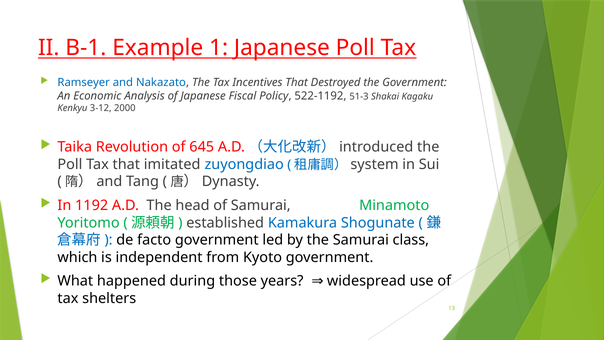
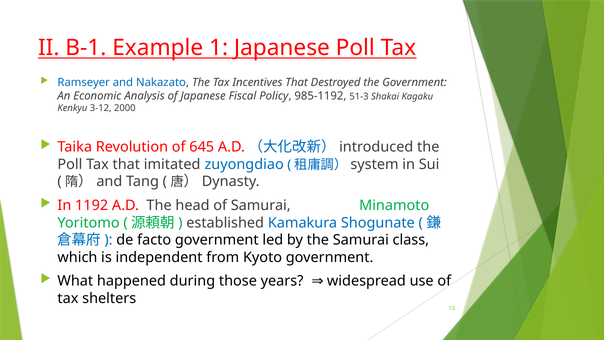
522-1192: 522-1192 -> 985-1192 (320, 96)
